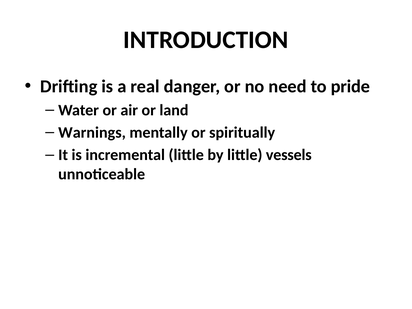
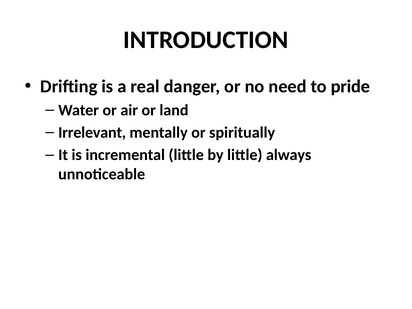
Warnings: Warnings -> Irrelevant (92, 133)
vessels: vessels -> always (289, 155)
